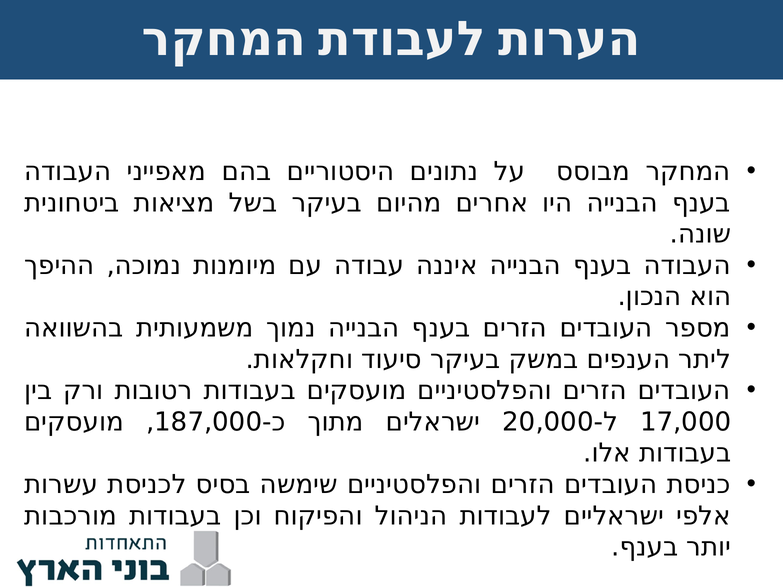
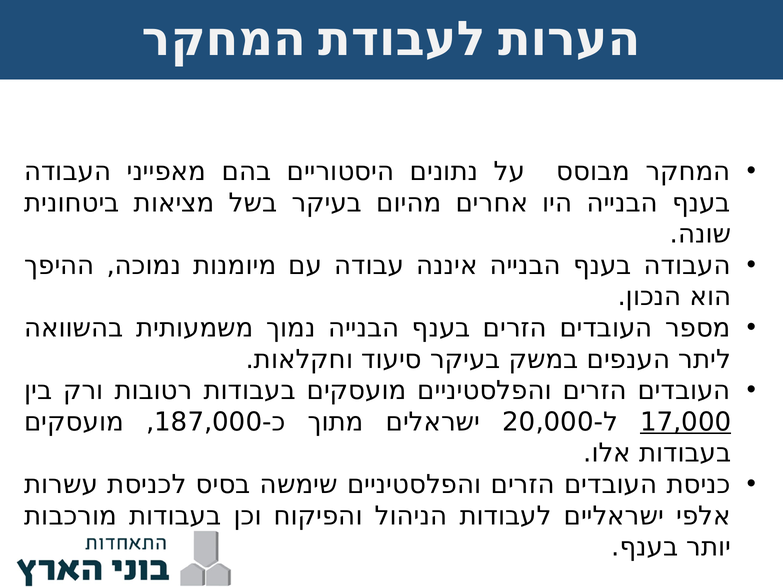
17,000 underline: none -> present (686, 422)
